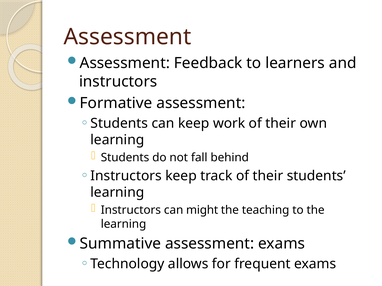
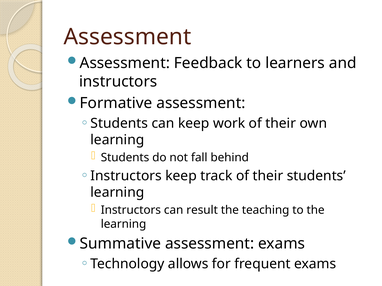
might: might -> result (202, 210)
